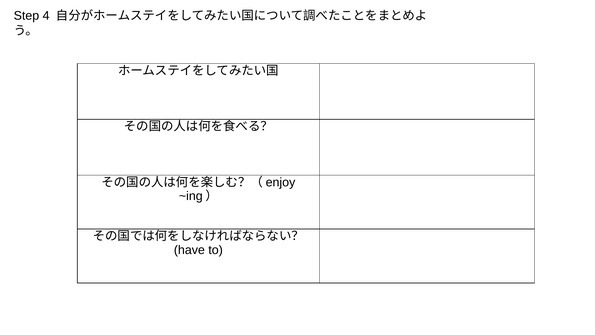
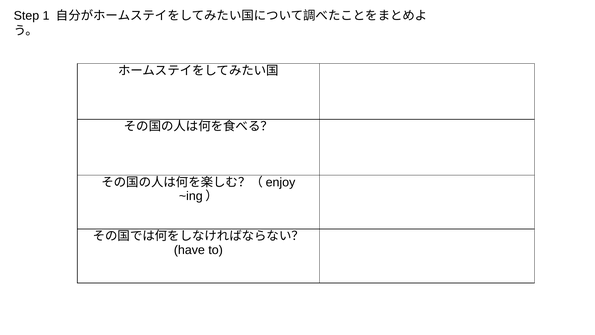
4: 4 -> 1 (46, 16)
